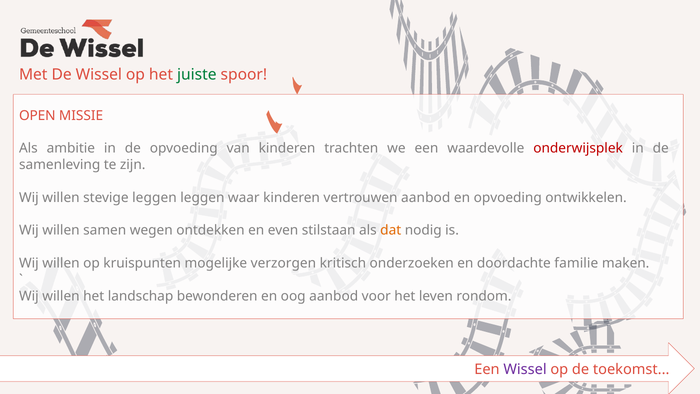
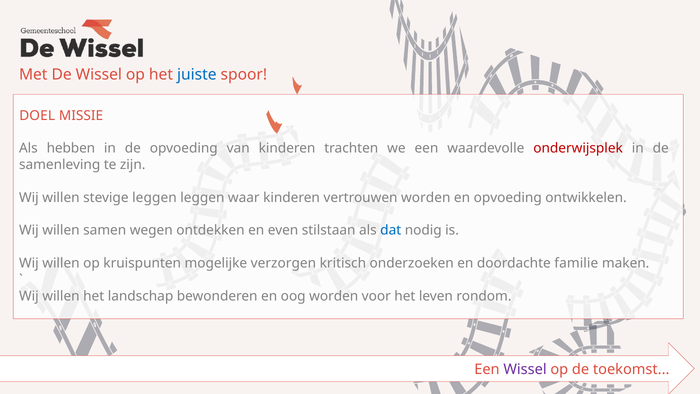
juiste colour: green -> blue (197, 74)
OPEN: OPEN -> DOEL (37, 116)
ambitie: ambitie -> hebben (71, 148)
vertrouwen aanbod: aanbod -> worden (426, 198)
dat colour: orange -> blue (391, 230)
oog aanbod: aanbod -> worden (334, 296)
